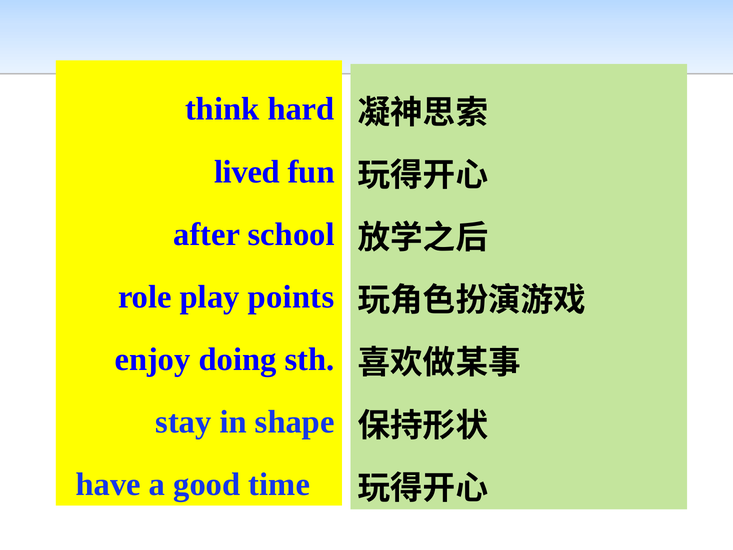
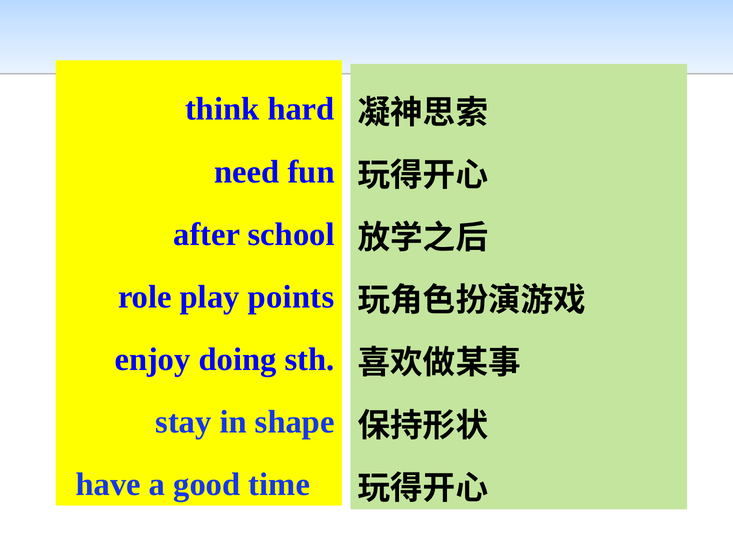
lived: lived -> need (247, 172)
